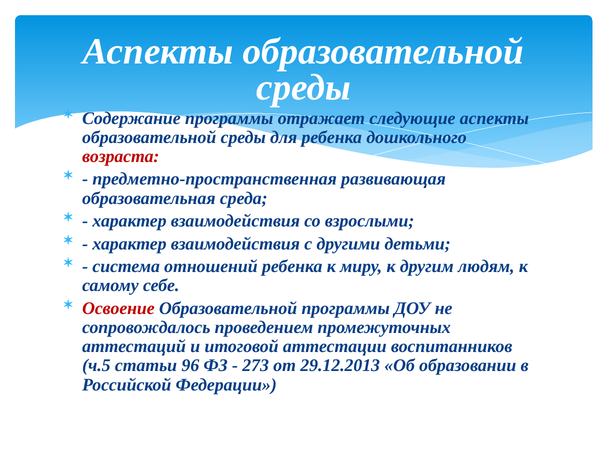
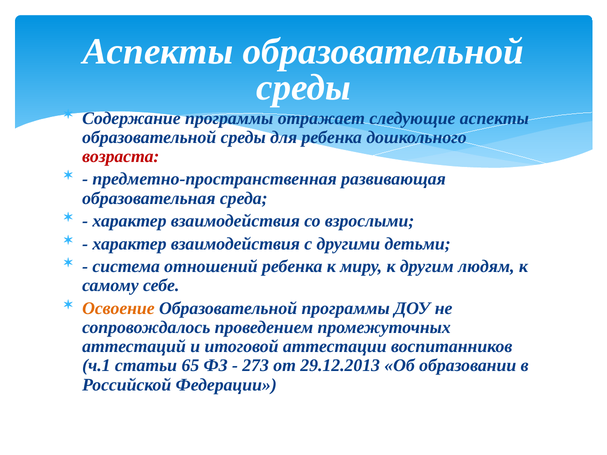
Освоение colour: red -> orange (118, 308)
ч.5: ч.5 -> ч.1 (96, 366)
96: 96 -> 65 (190, 366)
